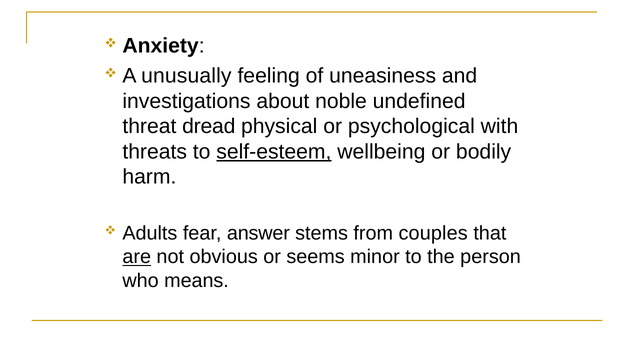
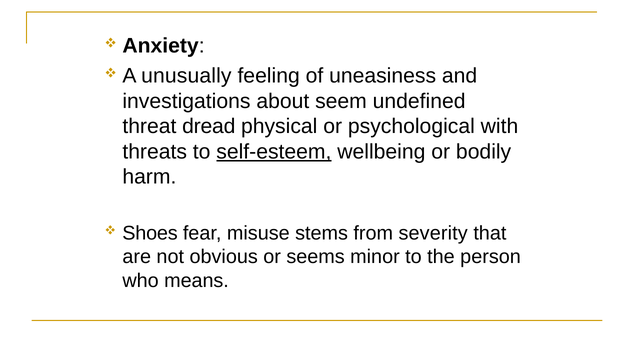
noble: noble -> seem (341, 101)
Adults: Adults -> Shoes (150, 234)
answer: answer -> misuse (258, 234)
couples: couples -> severity (433, 234)
are underline: present -> none (137, 257)
